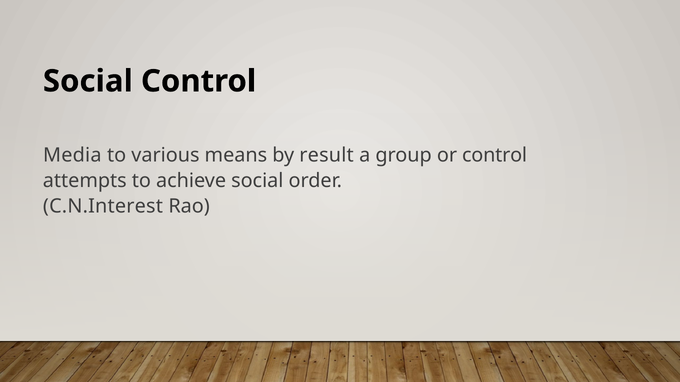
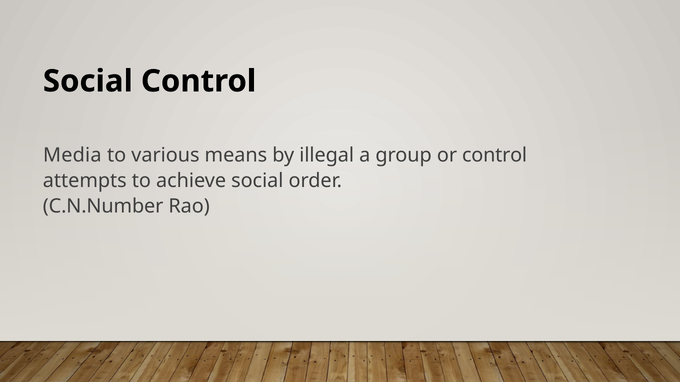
result: result -> illegal (327, 155)
C.N.Interest: C.N.Interest -> C.N.Number (103, 207)
